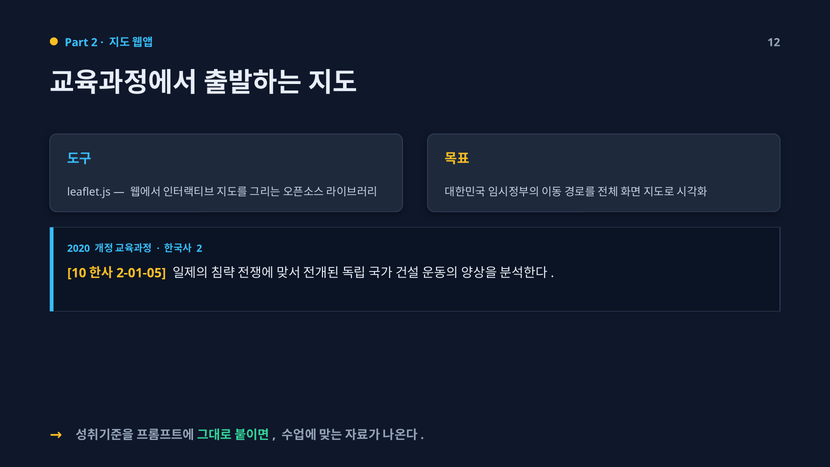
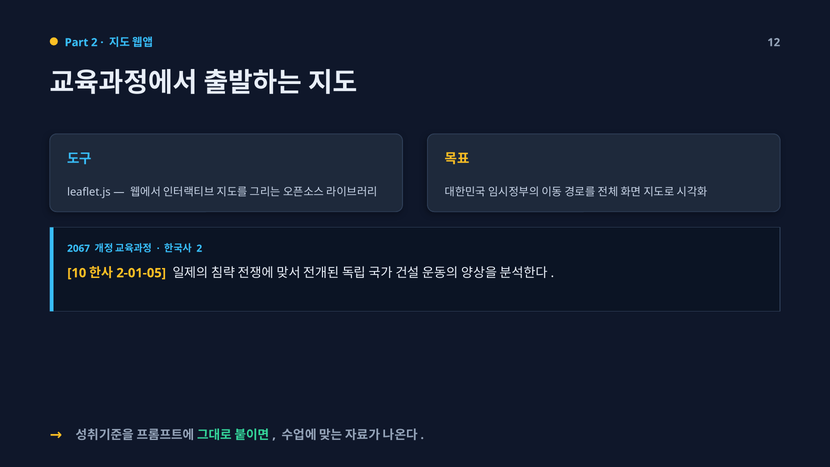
2020: 2020 -> 2067 (79, 248)
